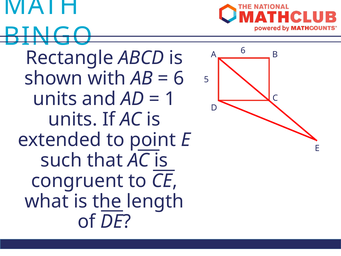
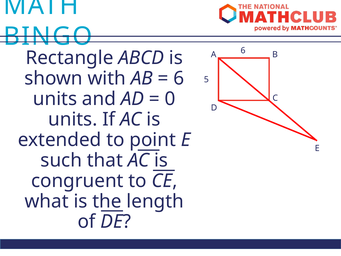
1: 1 -> 0 (170, 99)
